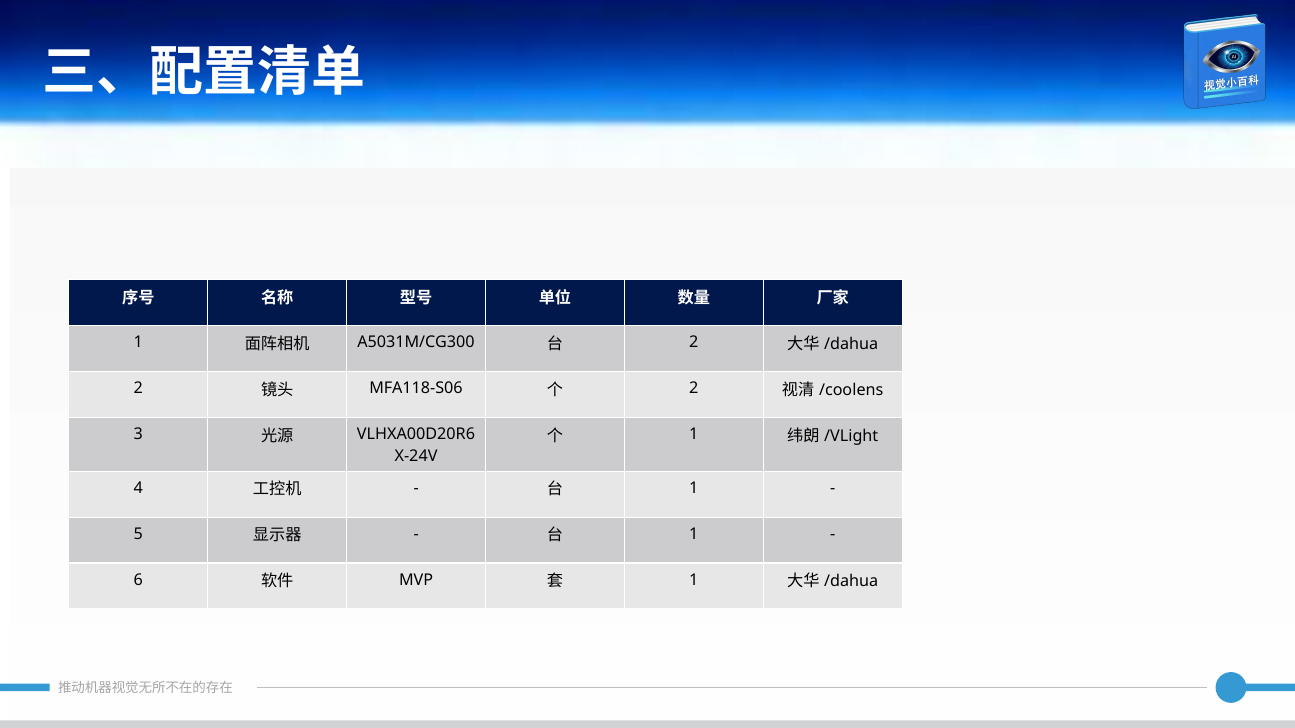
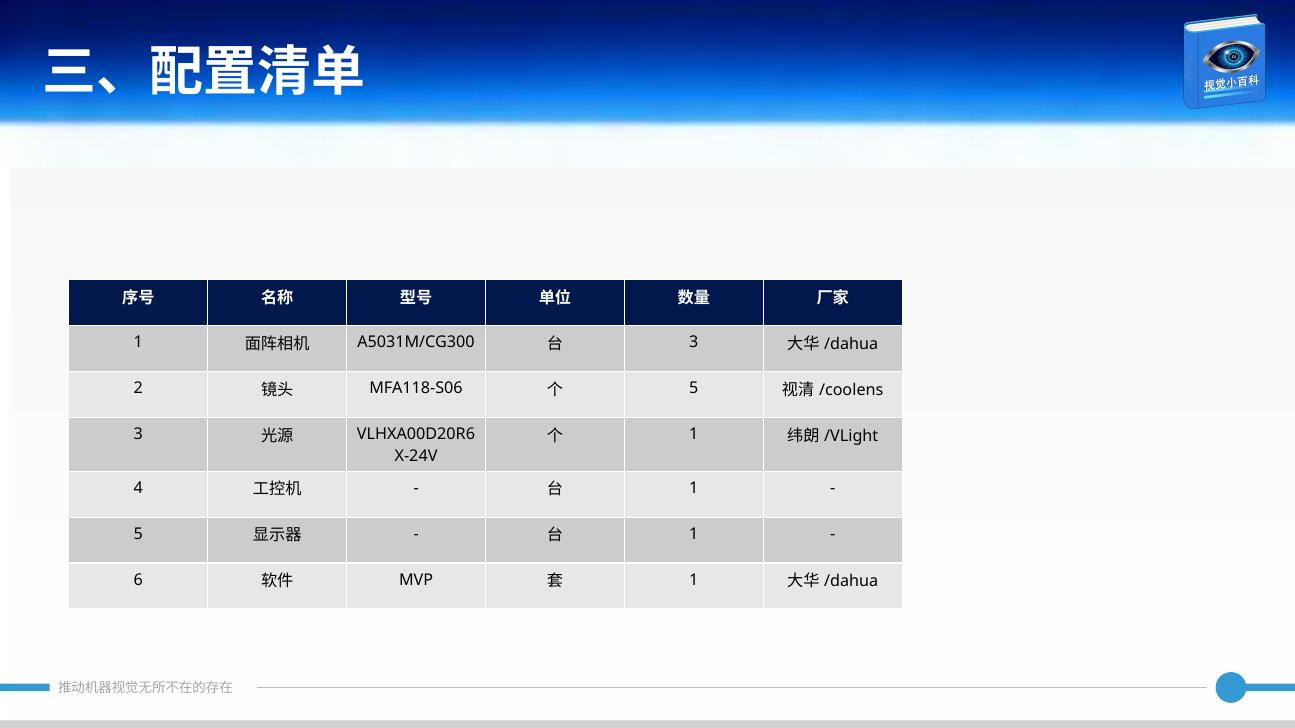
2: 2 -> 3 (694, 343)
2: 2 -> 5 (694, 389)
